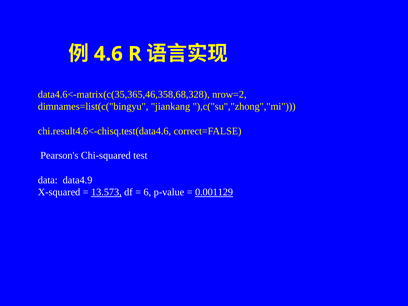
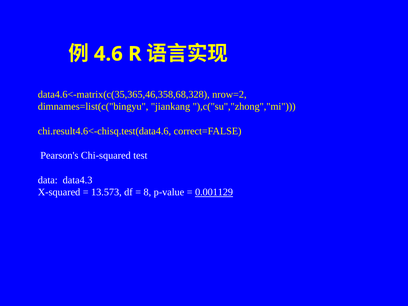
data4.9: data4.9 -> data4.3 (78, 180)
13.573 underline: present -> none (106, 192)
6: 6 -> 8 (147, 192)
